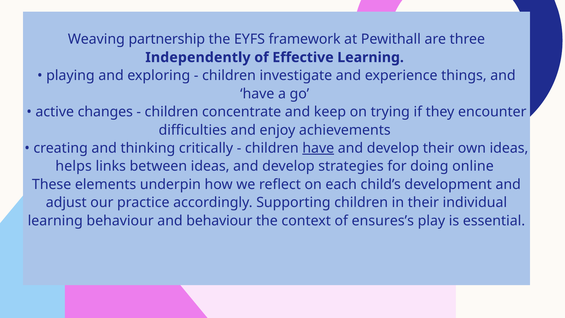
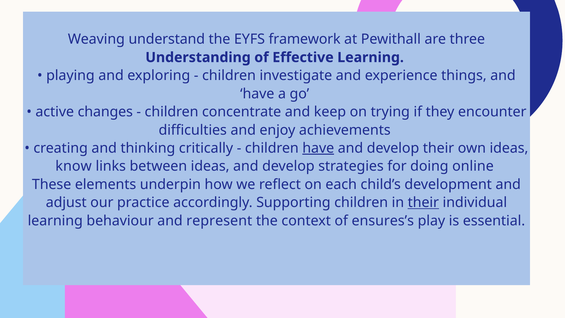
partnership: partnership -> understand (167, 39)
Independently: Independently -> Understanding (198, 57)
helps: helps -> know (74, 166)
their underline: none -> present (423, 202)
and behaviour: behaviour -> represent (219, 221)
